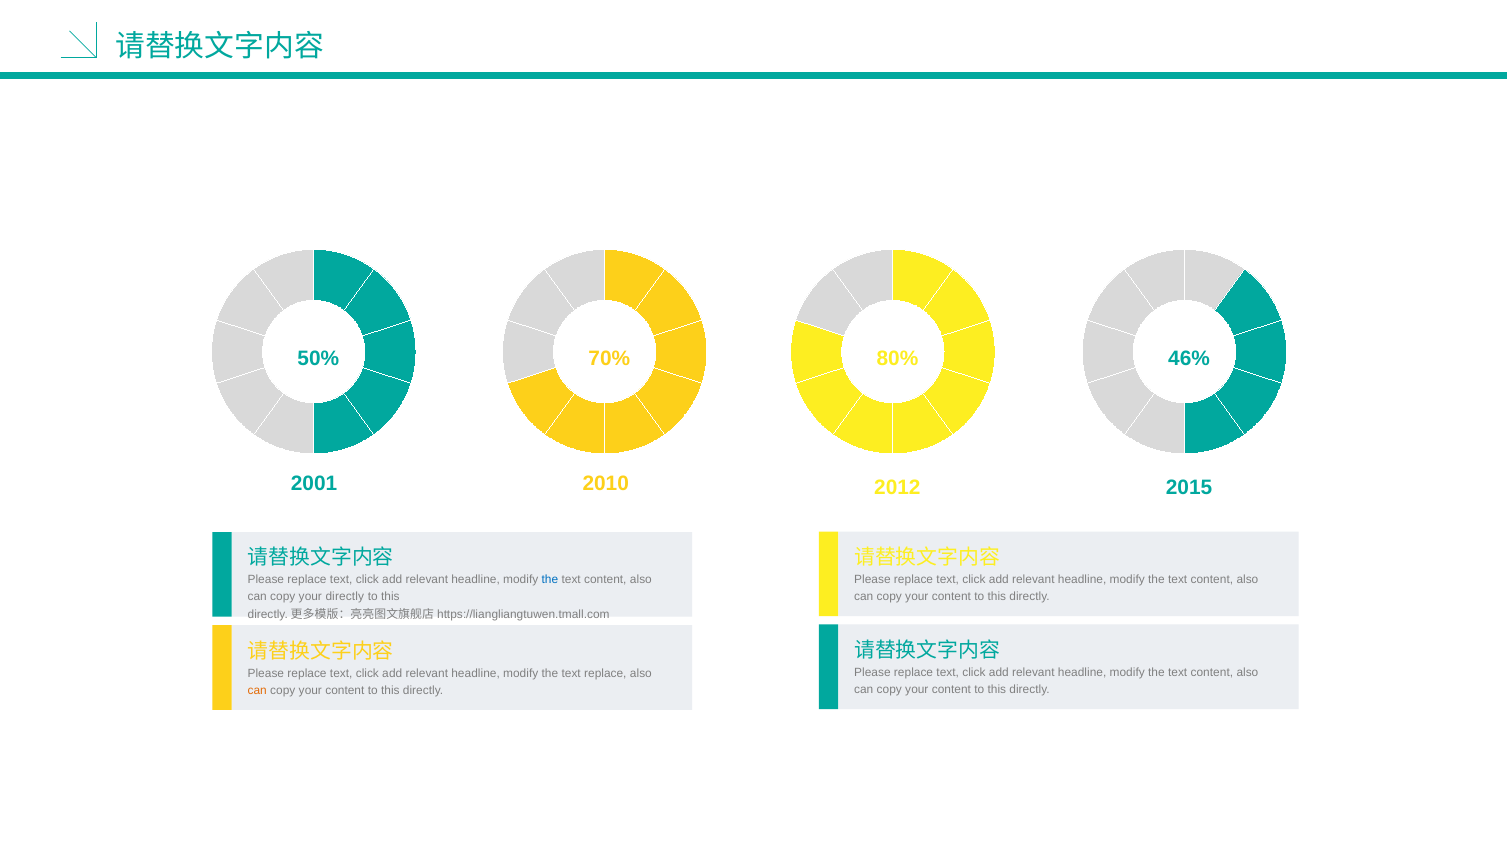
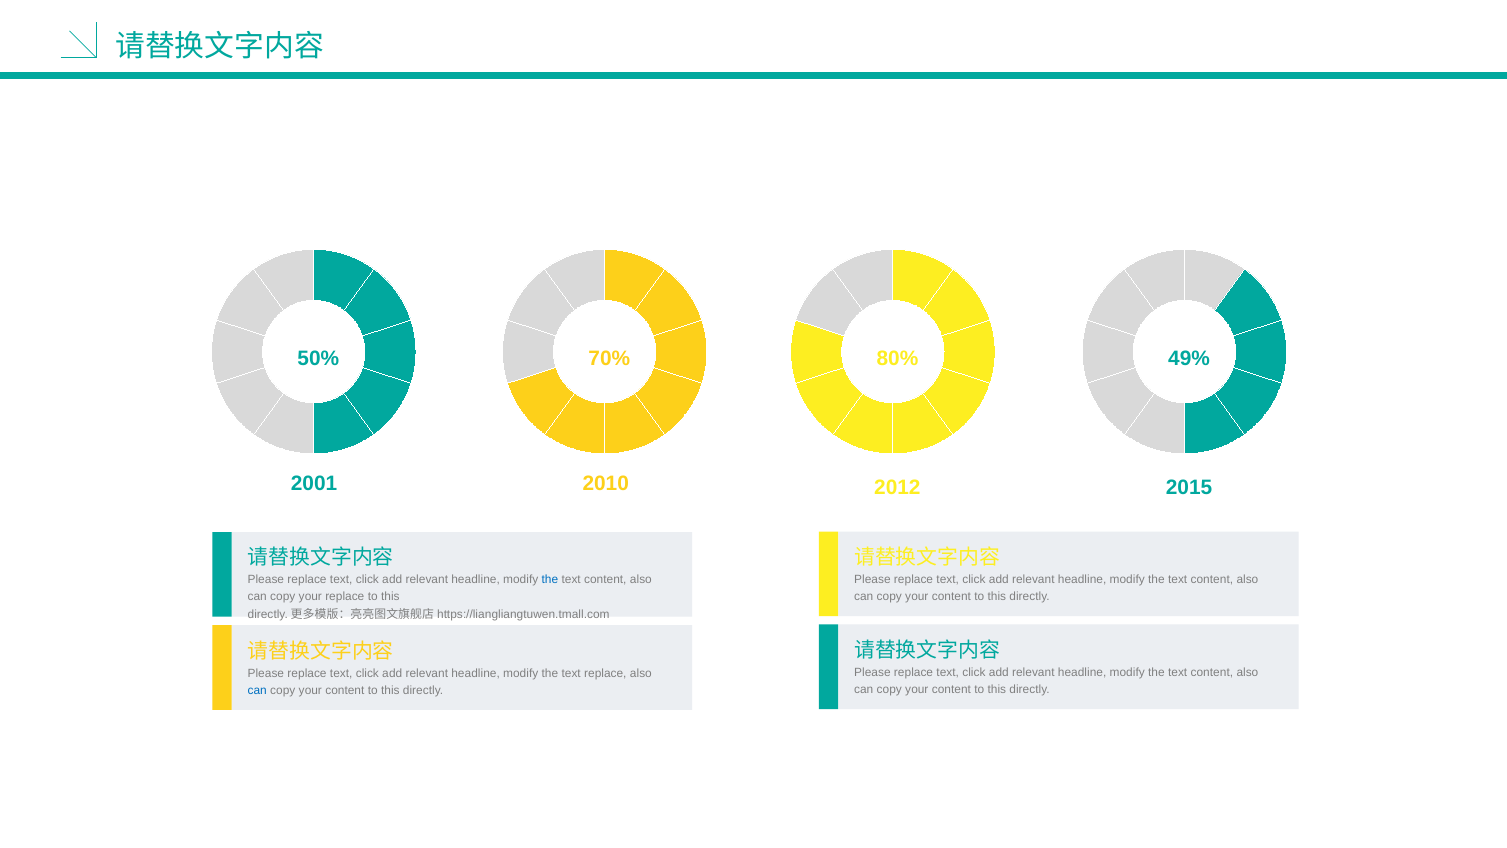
46%: 46% -> 49% (1189, 358)
your directly: directly -> replace (345, 597)
can colour: orange -> blue (257, 690)
